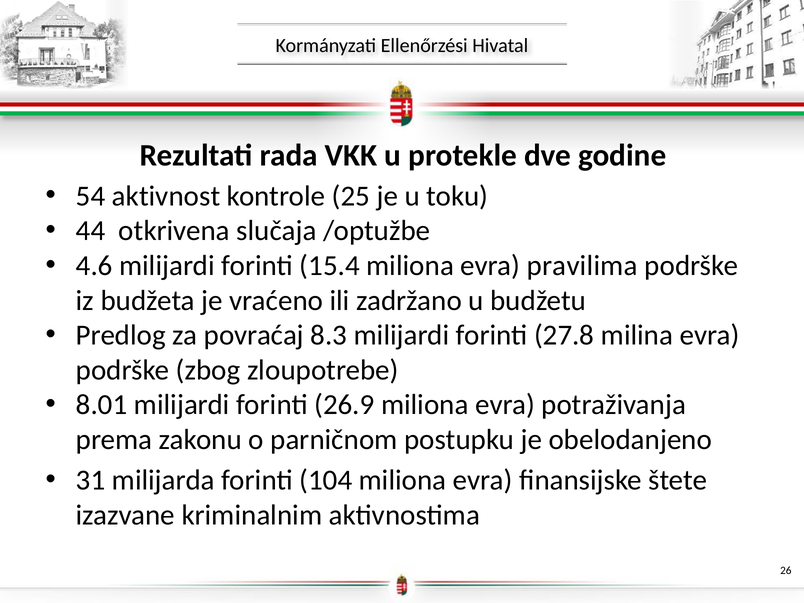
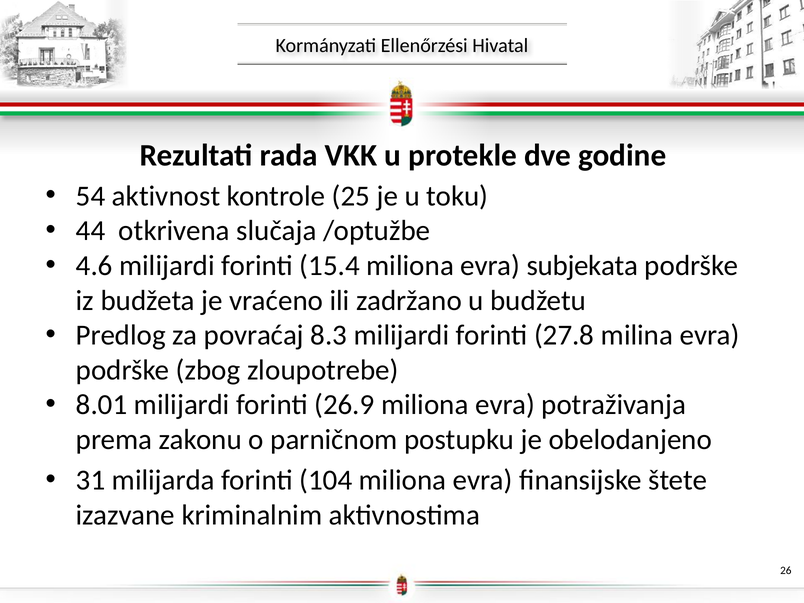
pravilima: pravilima -> subjekata (582, 266)
